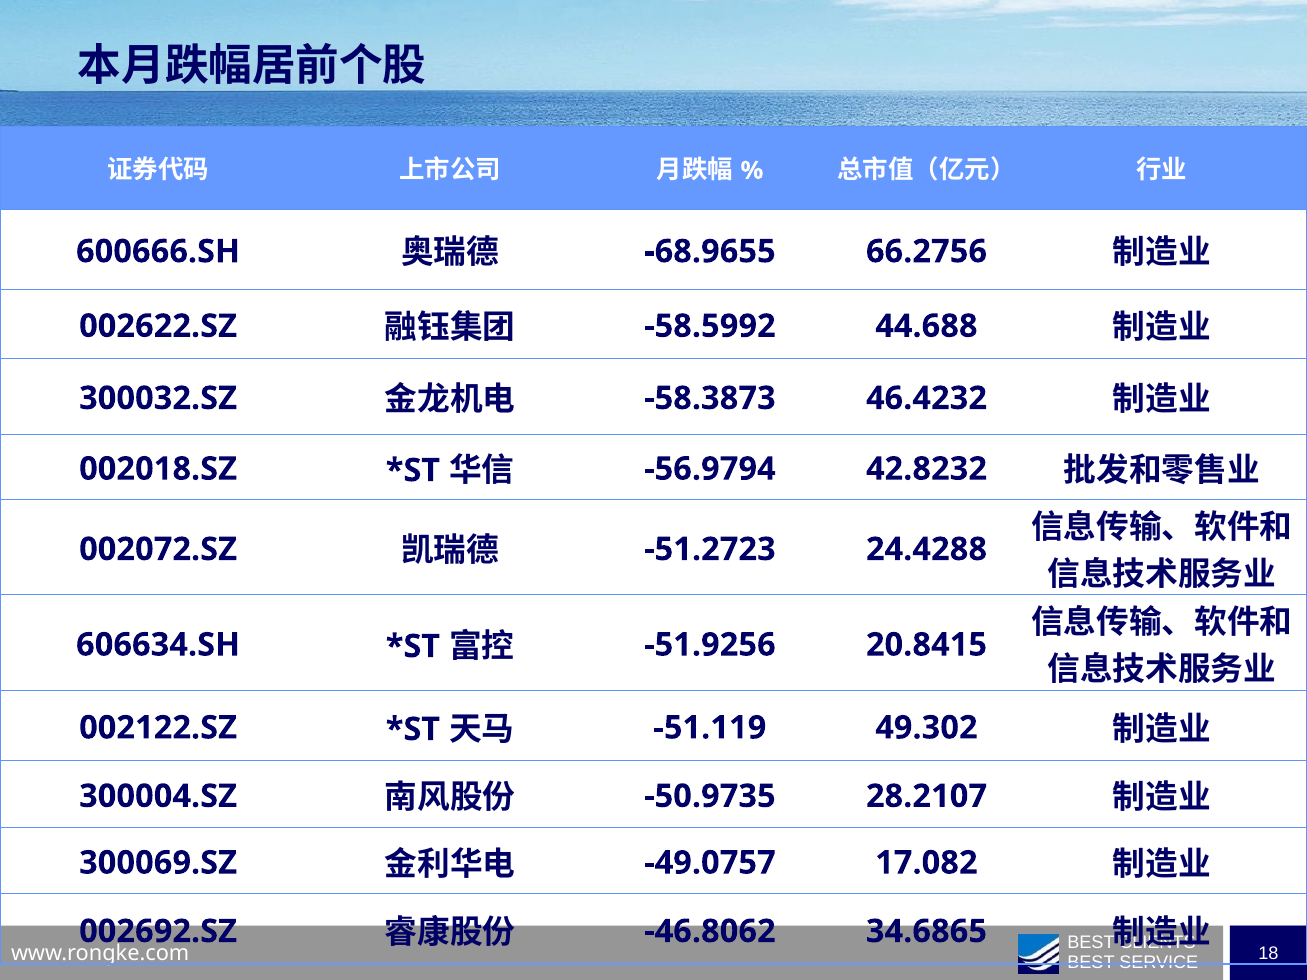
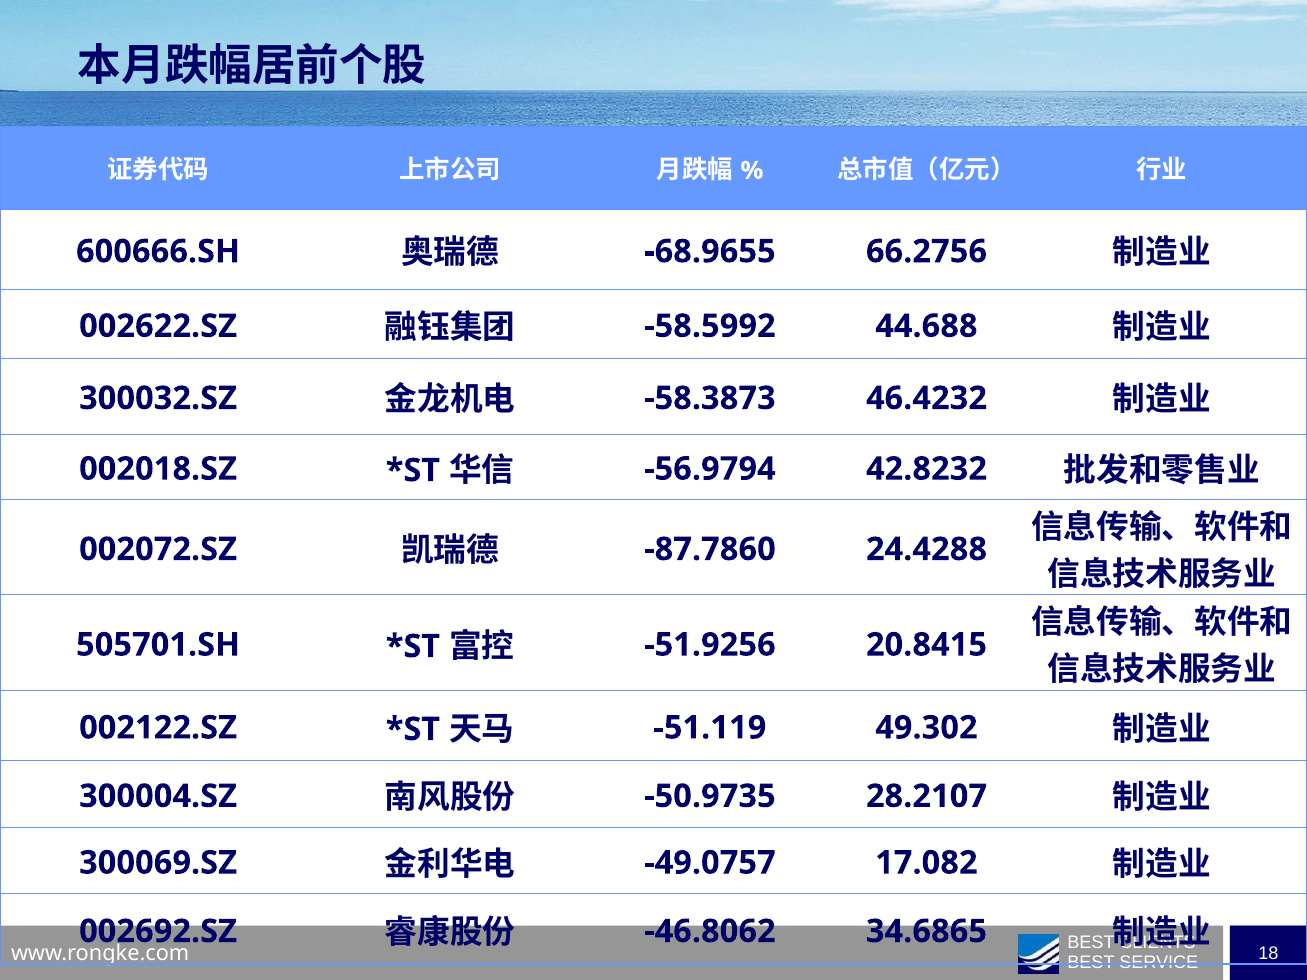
-51.2723: -51.2723 -> -87.7860 (710, 549)
606634.SH: 606634.SH -> 505701.SH (158, 645)
